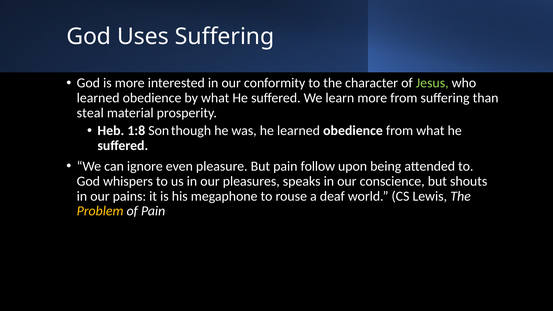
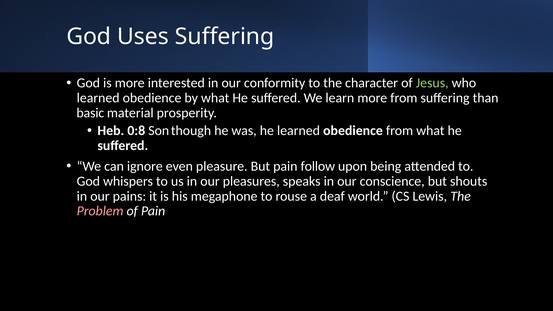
steal: steal -> basic (90, 113)
1:8: 1:8 -> 0:8 (136, 131)
Problem colour: yellow -> pink (100, 211)
